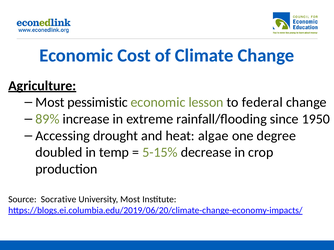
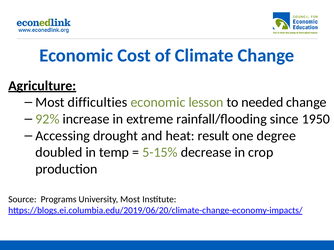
pessimistic: pessimistic -> difficulties (97, 103)
federal: federal -> needed (262, 103)
89%: 89% -> 92% (47, 119)
algae: algae -> result (213, 136)
Socrative: Socrative -> Programs (59, 200)
